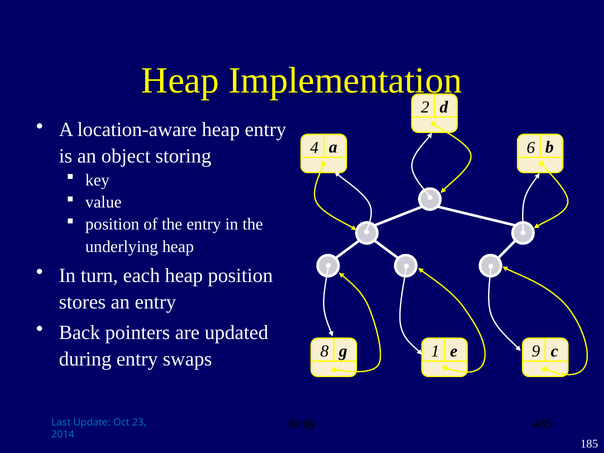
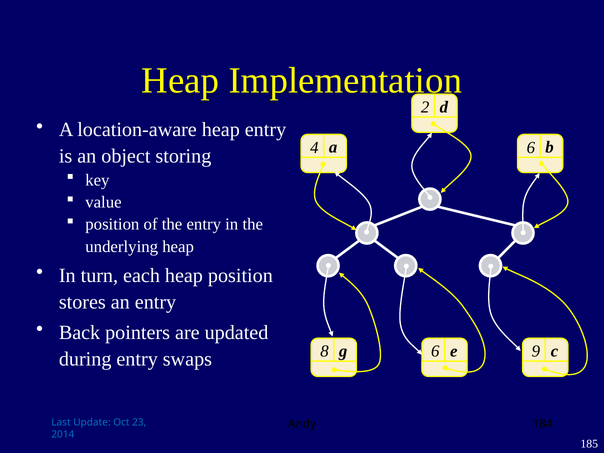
g 1: 1 -> 6 (435, 351)
485: 485 -> 184 (543, 424)
